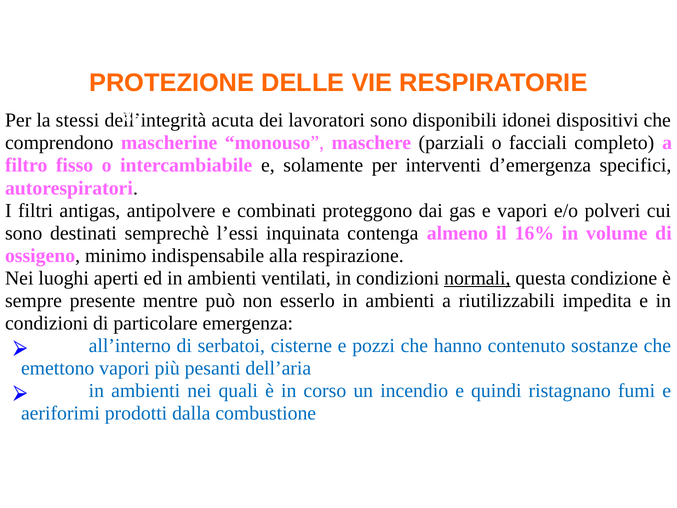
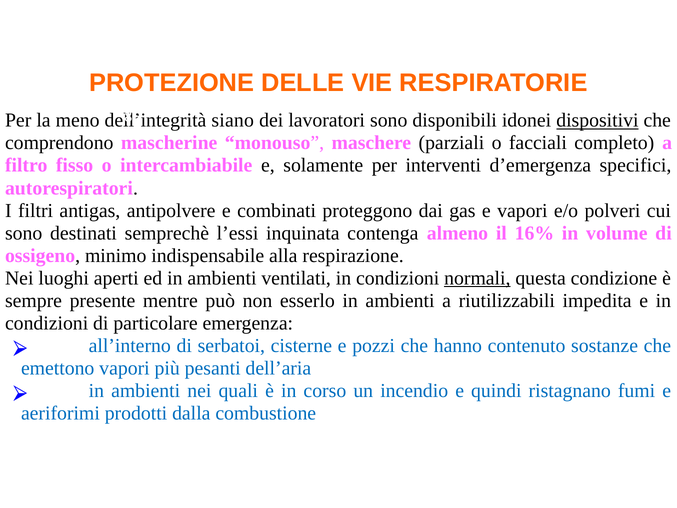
stessi: stessi -> meno (78, 120)
acuta: acuta -> siano (233, 120)
dispositivi underline: none -> present (597, 120)
